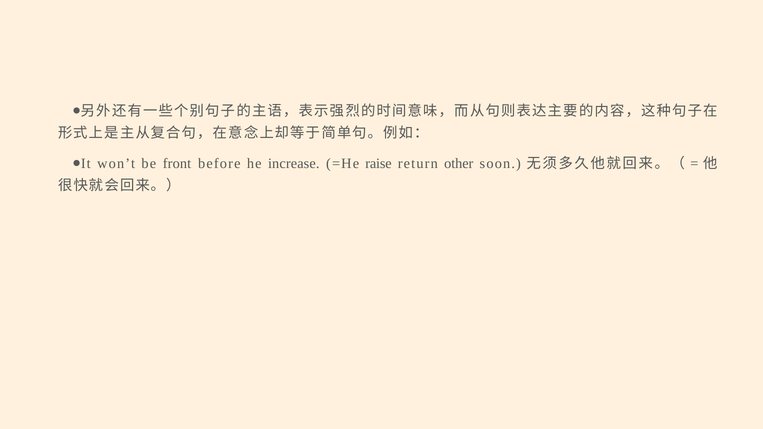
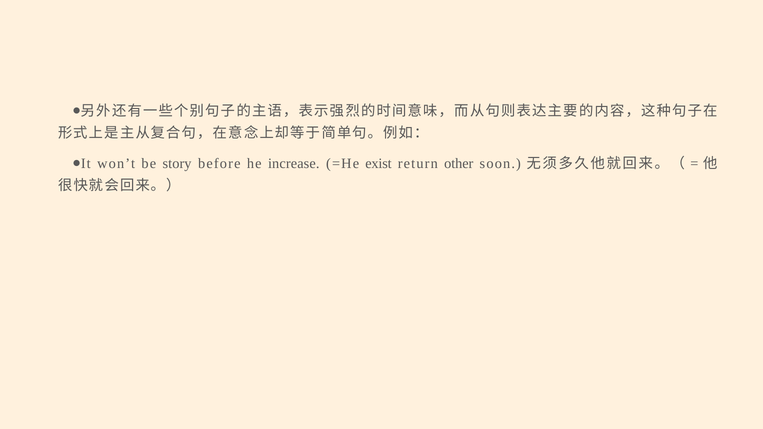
front: front -> story (177, 163)
raise: raise -> exist (378, 163)
